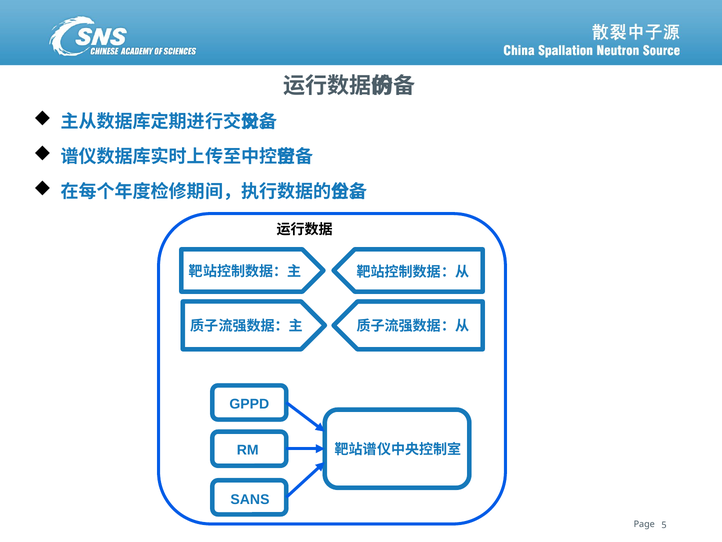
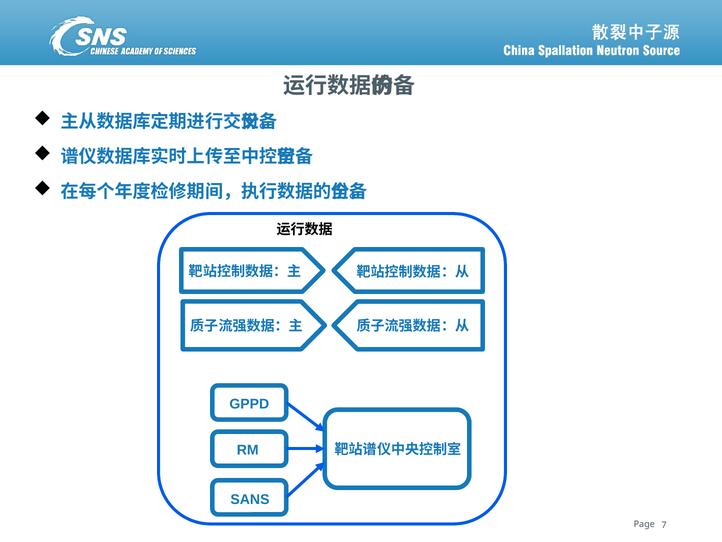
5: 5 -> 7 (664, 525)
